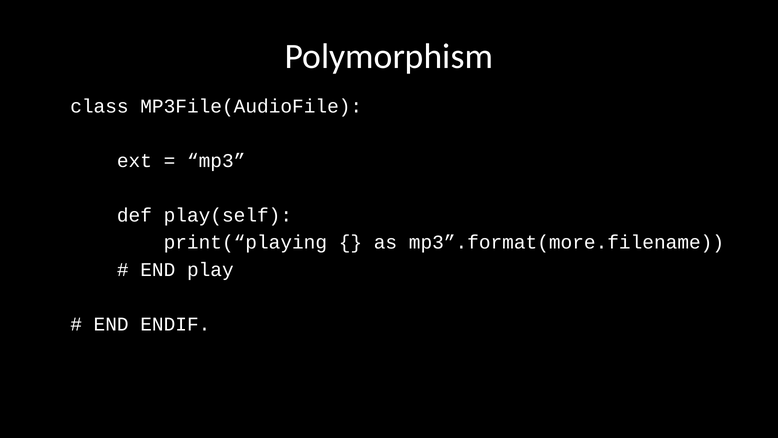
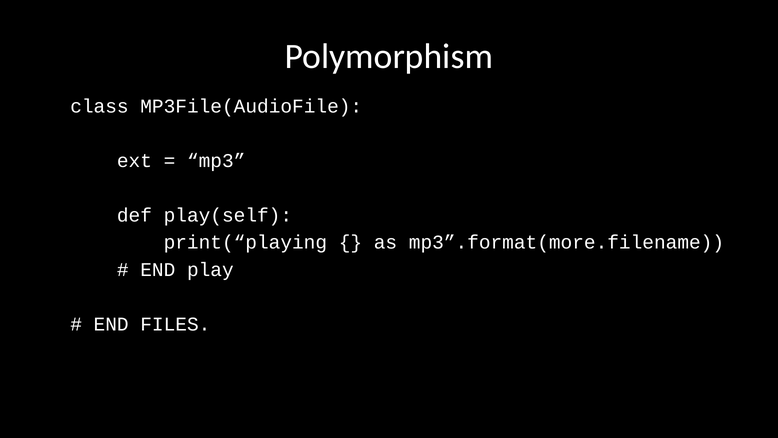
ENDIF: ENDIF -> FILES (175, 324)
